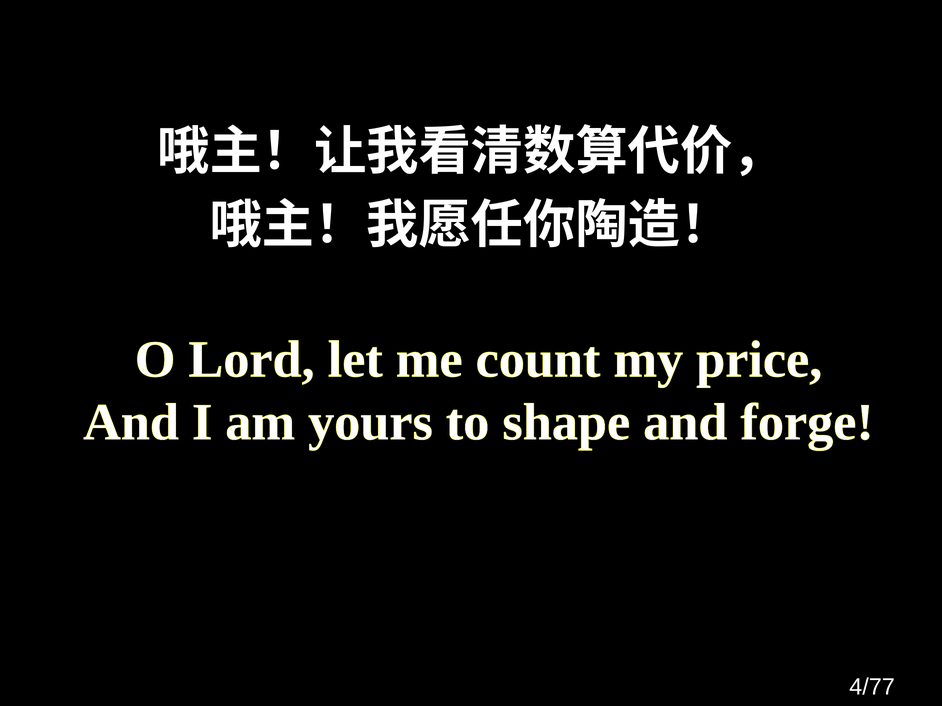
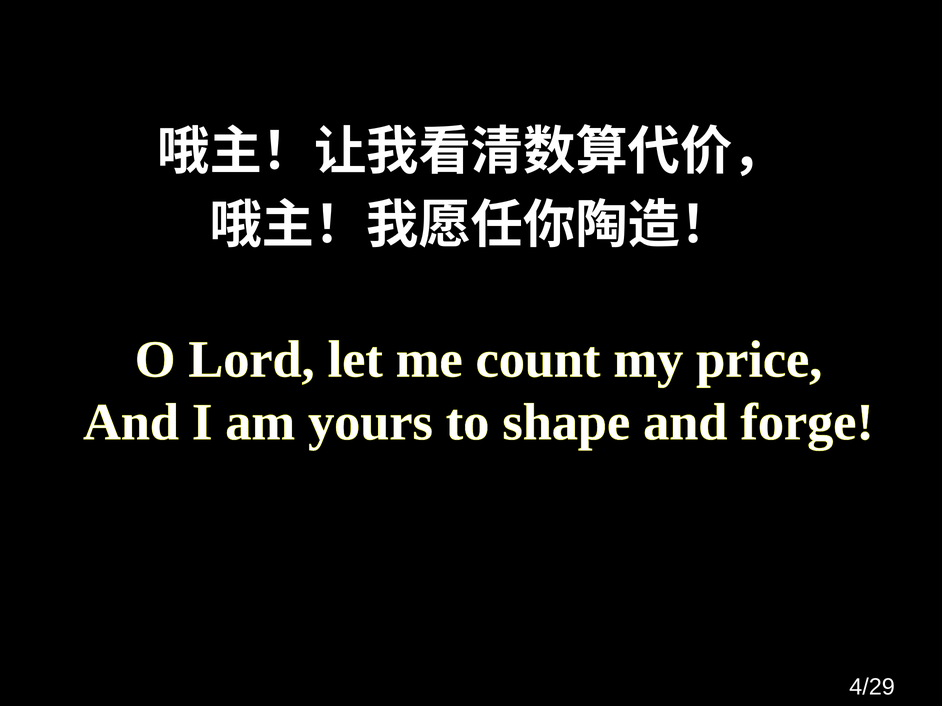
4/77: 4/77 -> 4/29 (872, 688)
